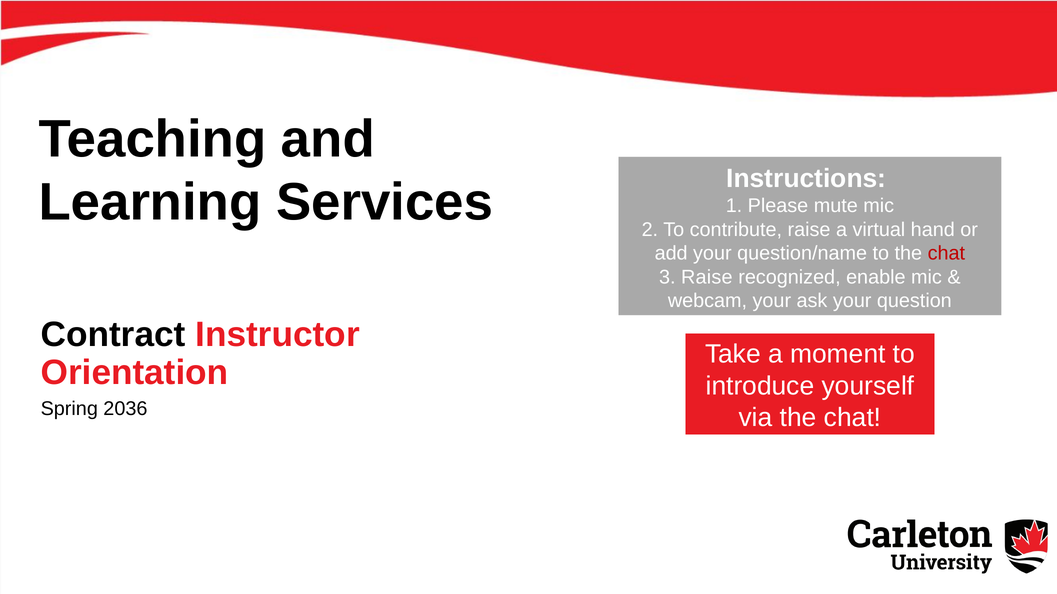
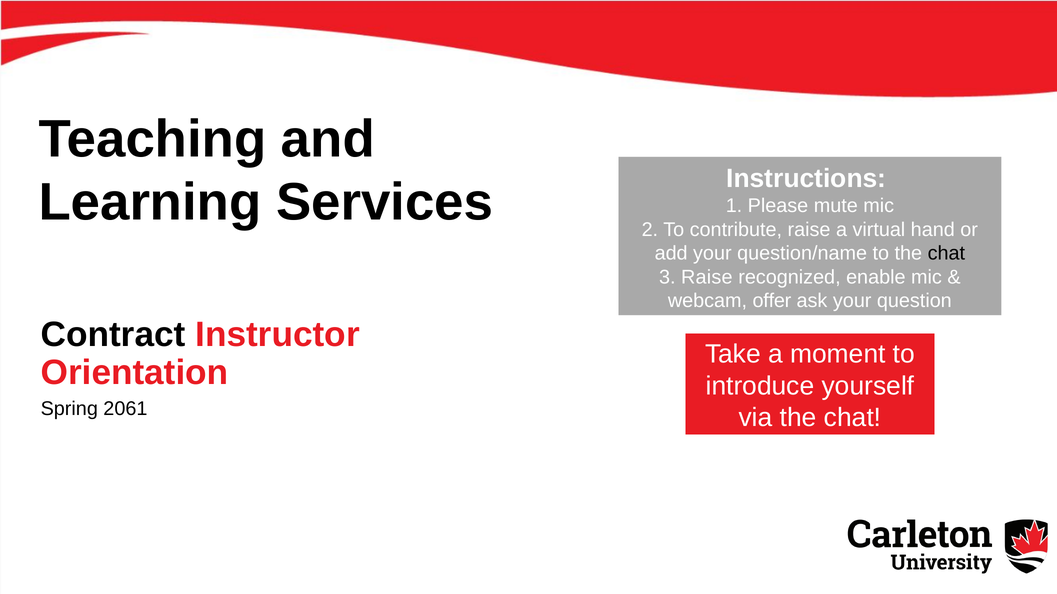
chat colour: red -> black (946, 254)
webcam your: your -> offer (772, 301)
2036: 2036 -> 2061 (125, 409)
